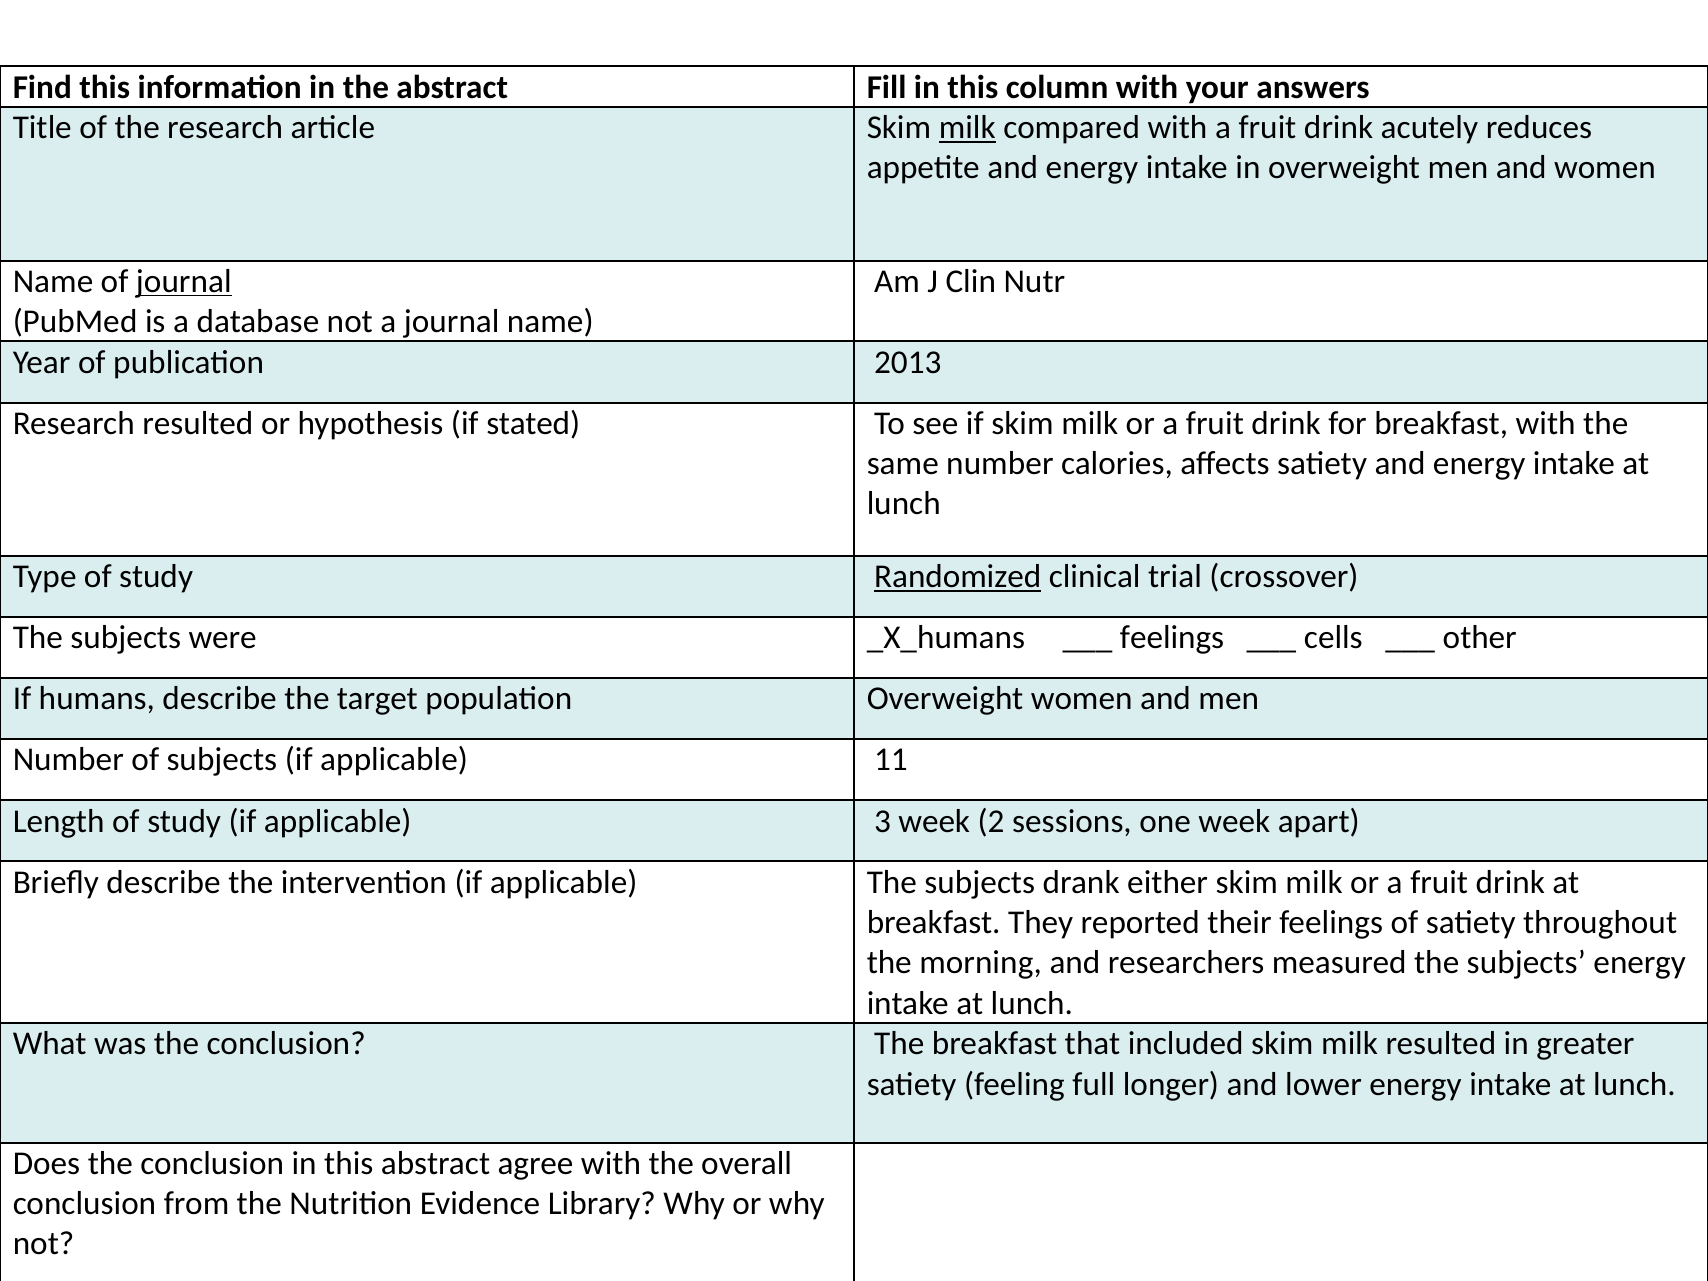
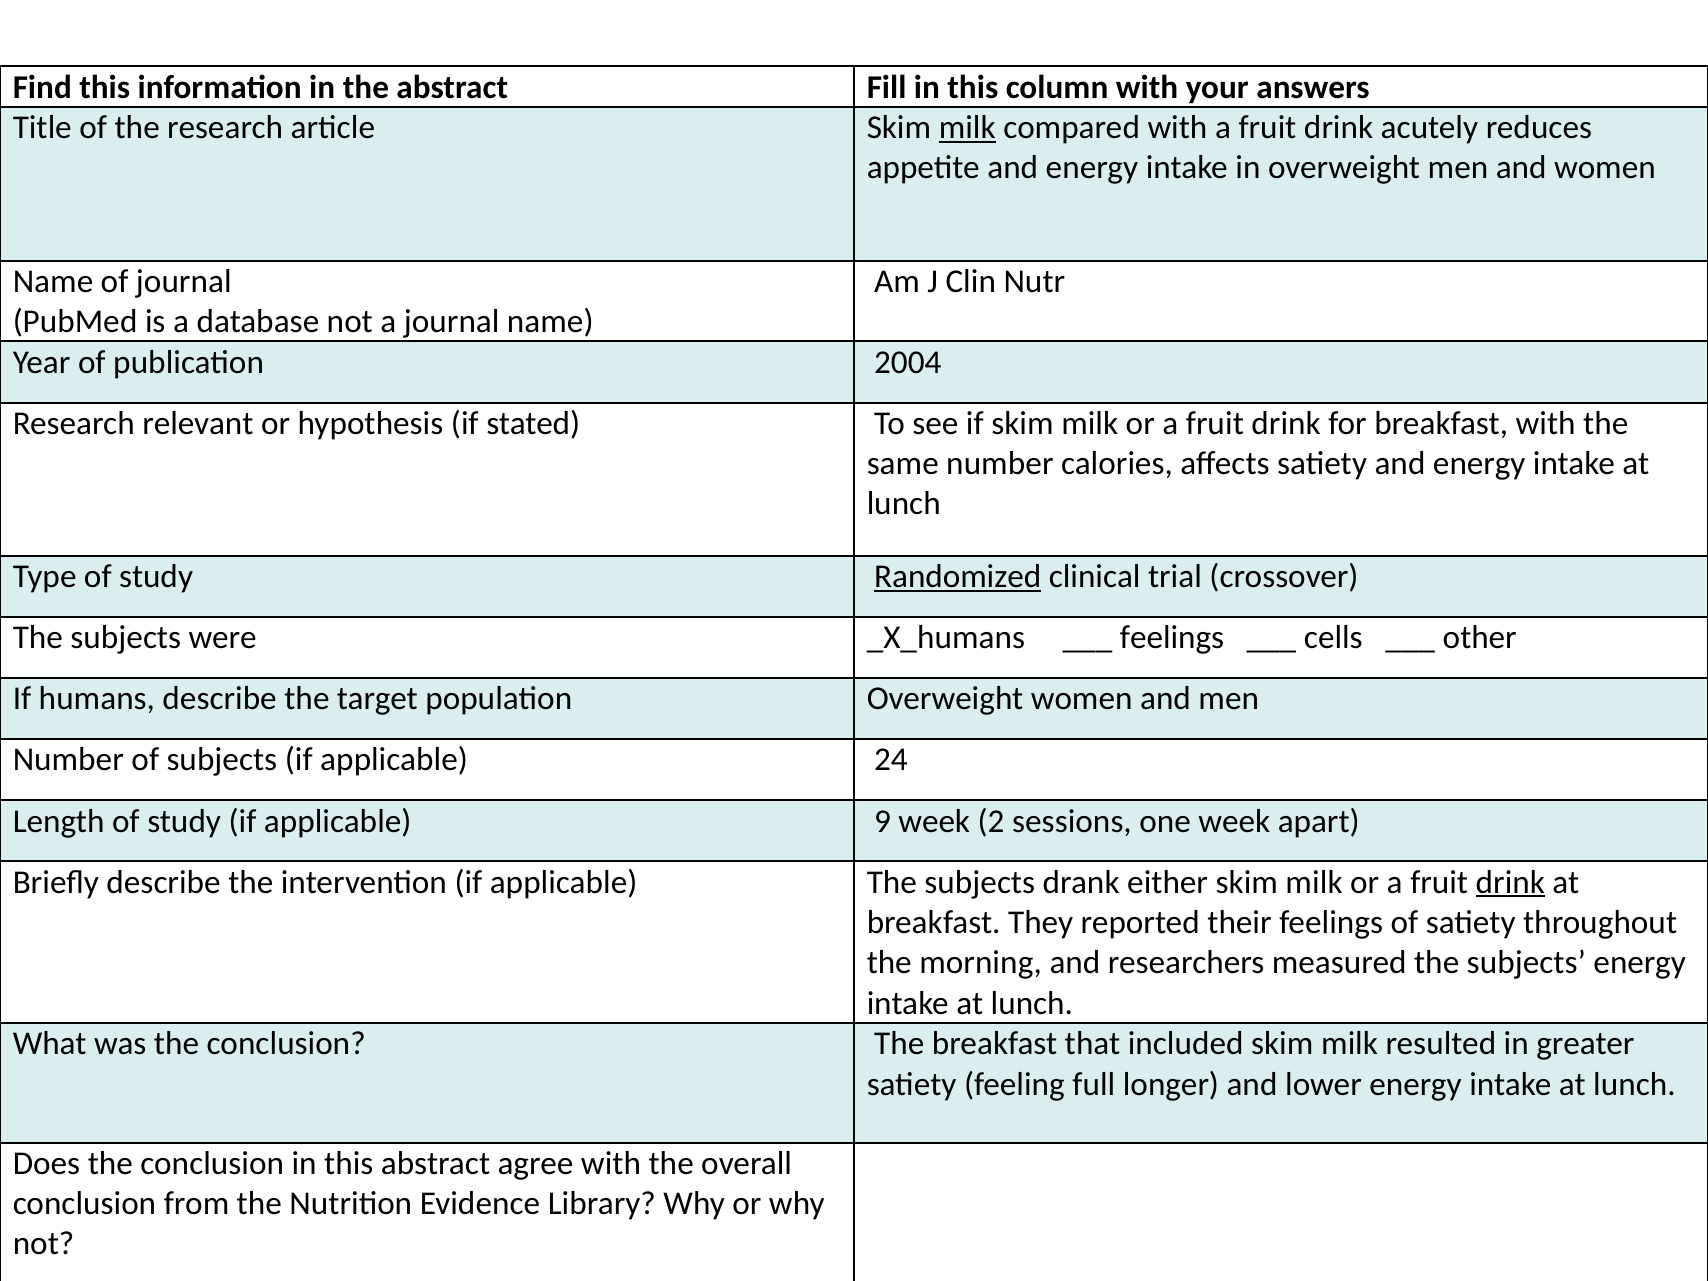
journal underline: present -> none (184, 281)
2013: 2013 -> 2004 (908, 362)
Research resulted: resulted -> relevant (198, 423)
11: 11 -> 24 (891, 760)
3: 3 -> 9 (883, 821)
drink underline: none -> present (1510, 882)
